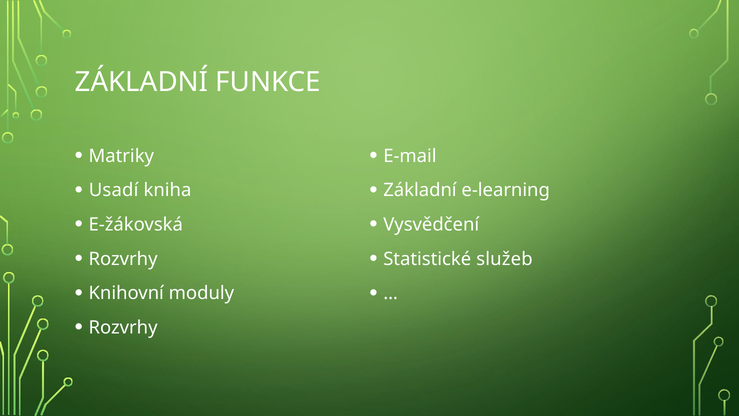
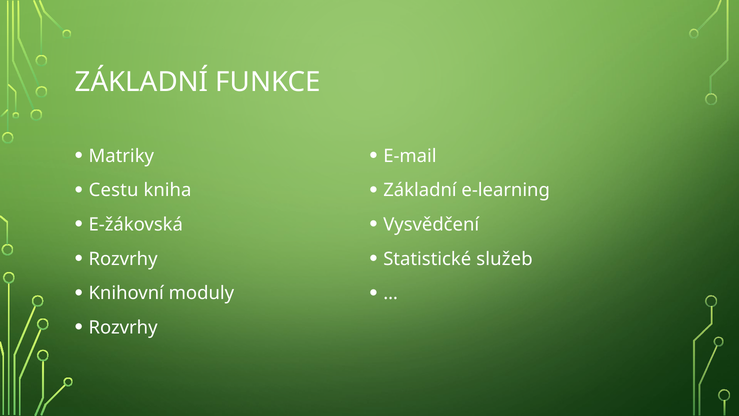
Usadí: Usadí -> Cestu (114, 190)
